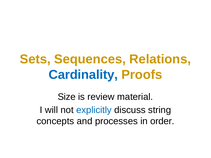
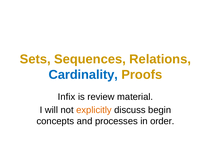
Size: Size -> Infix (67, 97)
explicitly colour: blue -> orange (94, 110)
string: string -> begin (160, 110)
